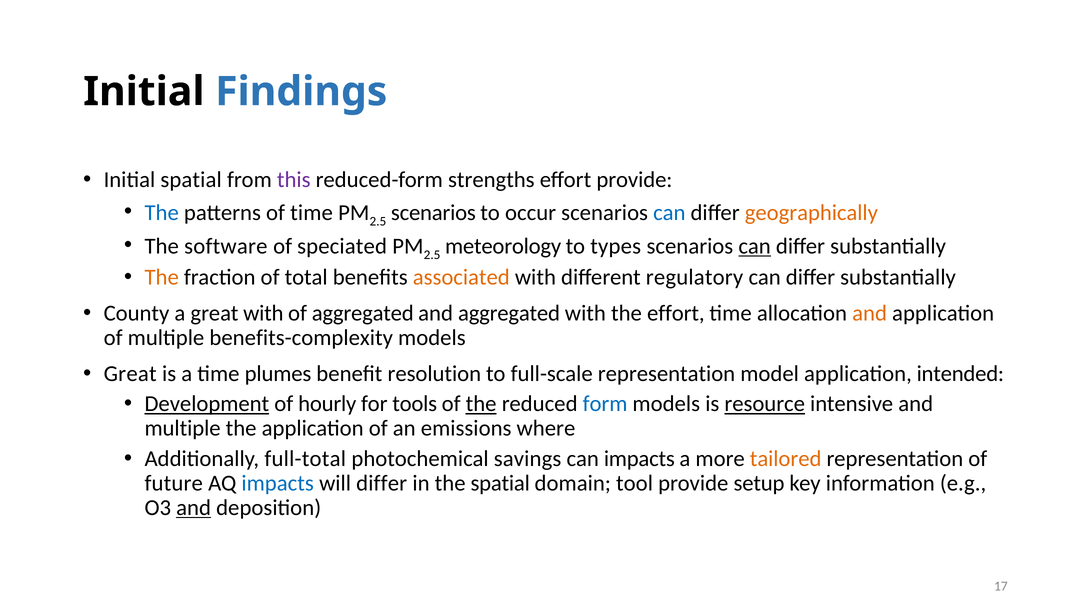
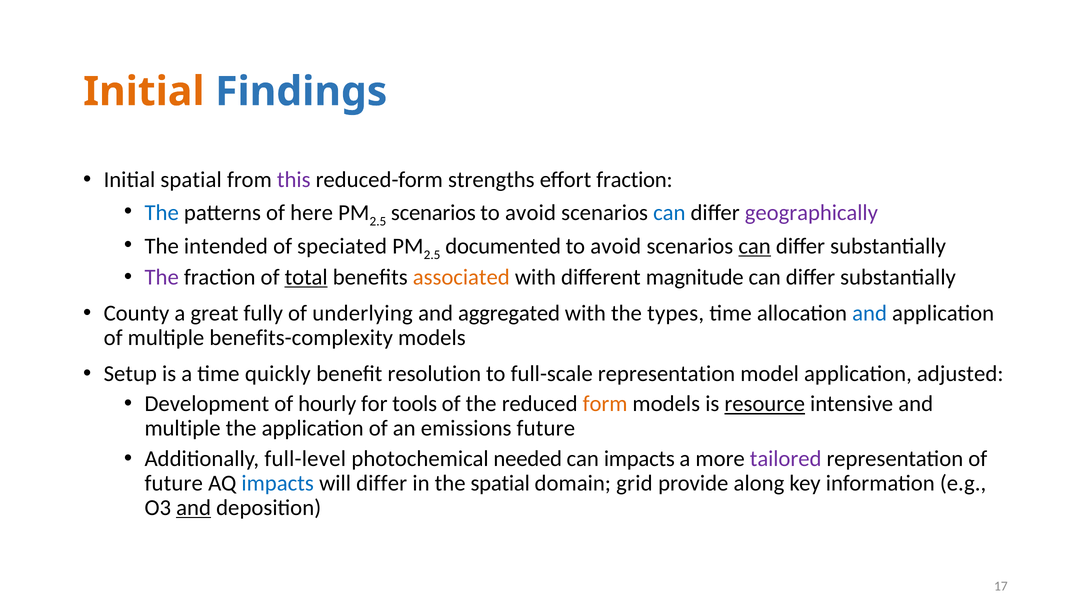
Initial colour: black -> orange (144, 92)
effort provide: provide -> fraction (634, 180)
of time: time -> here (312, 212)
occur: occur -> avoid (530, 212)
geographically colour: orange -> purple (811, 212)
software: software -> intended (226, 246)
meteorology: meteorology -> documented (503, 246)
types: types -> avoid (616, 246)
The colour: orange -> purple (162, 277)
total underline: none -> present (306, 277)
regulatory: regulatory -> magnitude (695, 277)
great with: with -> fully (263, 313)
of aggregated: aggregated -> underlying (363, 313)
the effort: effort -> types (676, 313)
and colour: orange -> blue (870, 313)
Great: Great -> Setup (130, 373)
plumes: plumes -> quickly (278, 373)
intended: intended -> adjusted (960, 373)
Development underline: present -> none (207, 404)
the underline: present -> none (481, 404)
form colour: blue -> orange (605, 404)
emissions where: where -> future (546, 428)
full-total: full-total -> full-level (305, 458)
savings: savings -> needed (528, 458)
tailored colour: orange -> purple (786, 458)
tool: tool -> grid (634, 483)
setup: setup -> along (759, 483)
